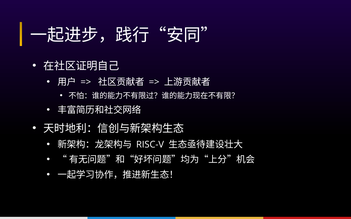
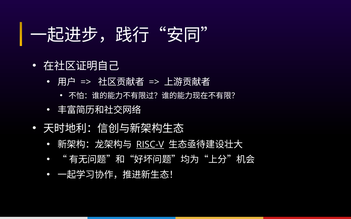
RISC-V underline: none -> present (150, 145)
